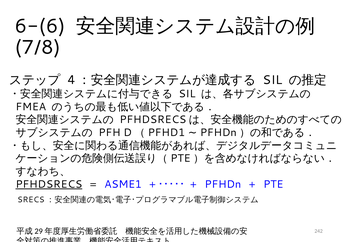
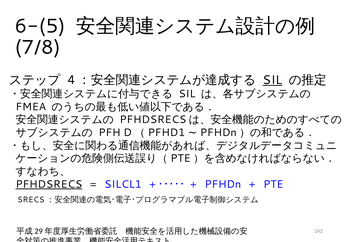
6-(6: 6-(6 -> 6-(5 (40, 26)
SIL underline: none -> present (273, 80)
ASME1: ASME1 -> SILCL1 (123, 184)
